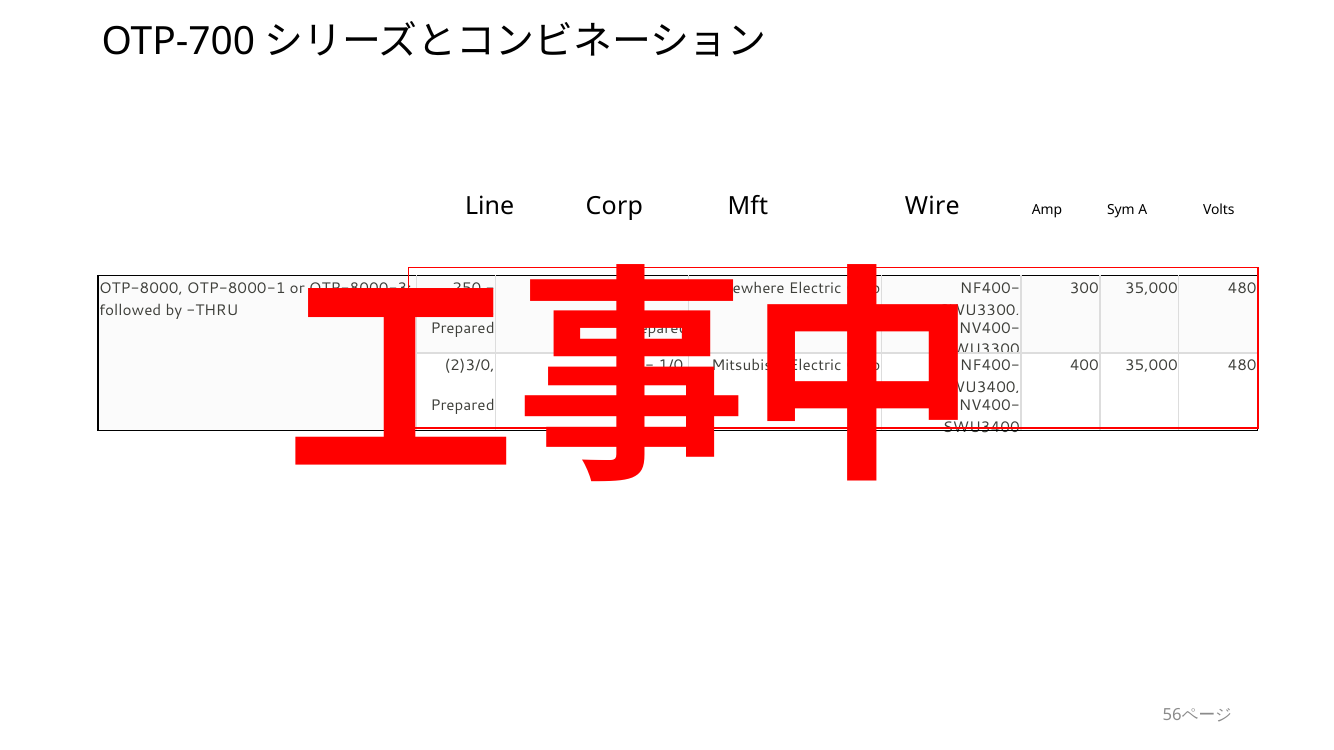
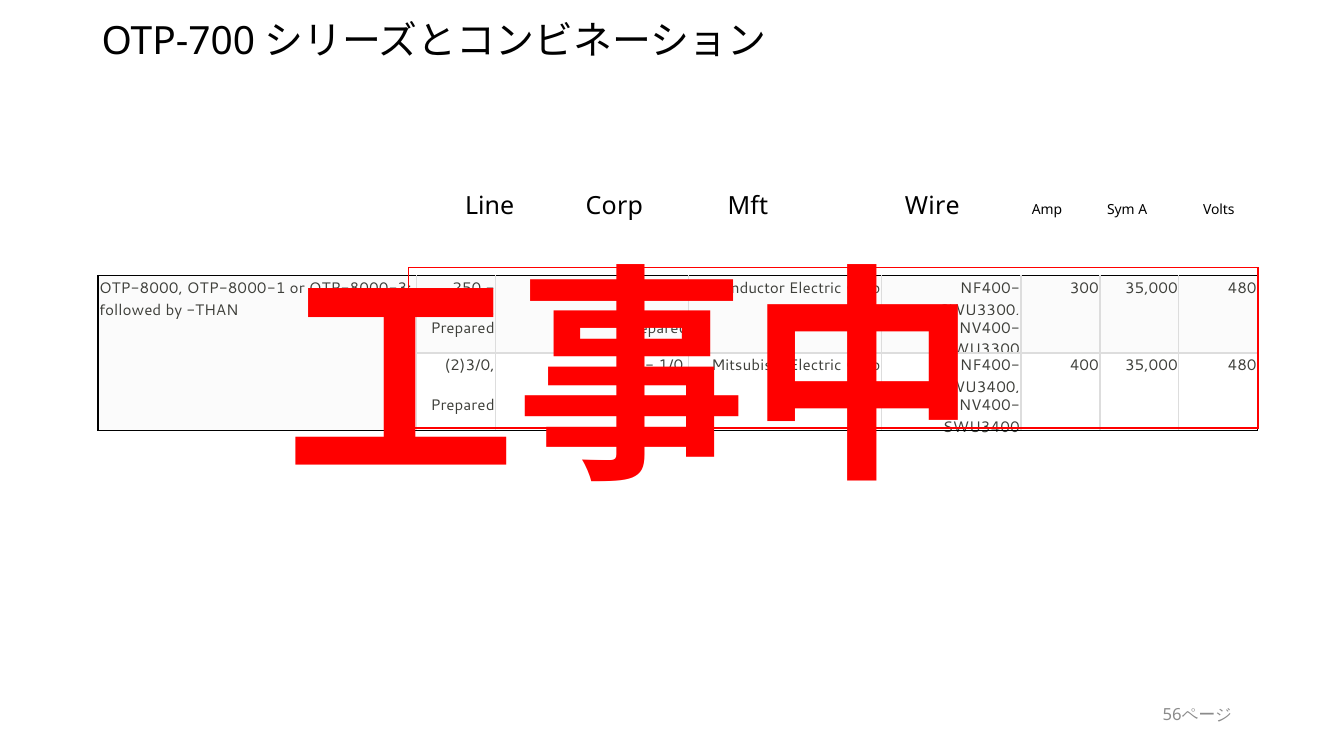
Elsewhere: Elsewhere -> Conductor (748, 288)
THRU: THRU -> THAN (212, 310)
